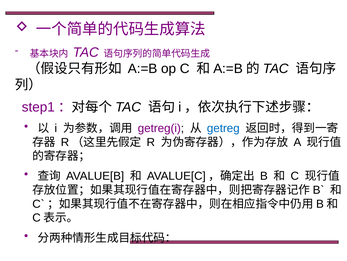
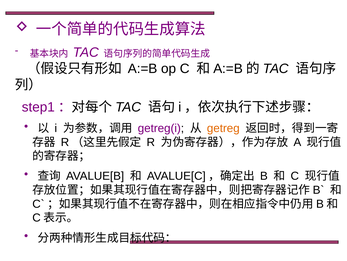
getreg colour: blue -> orange (223, 128)
